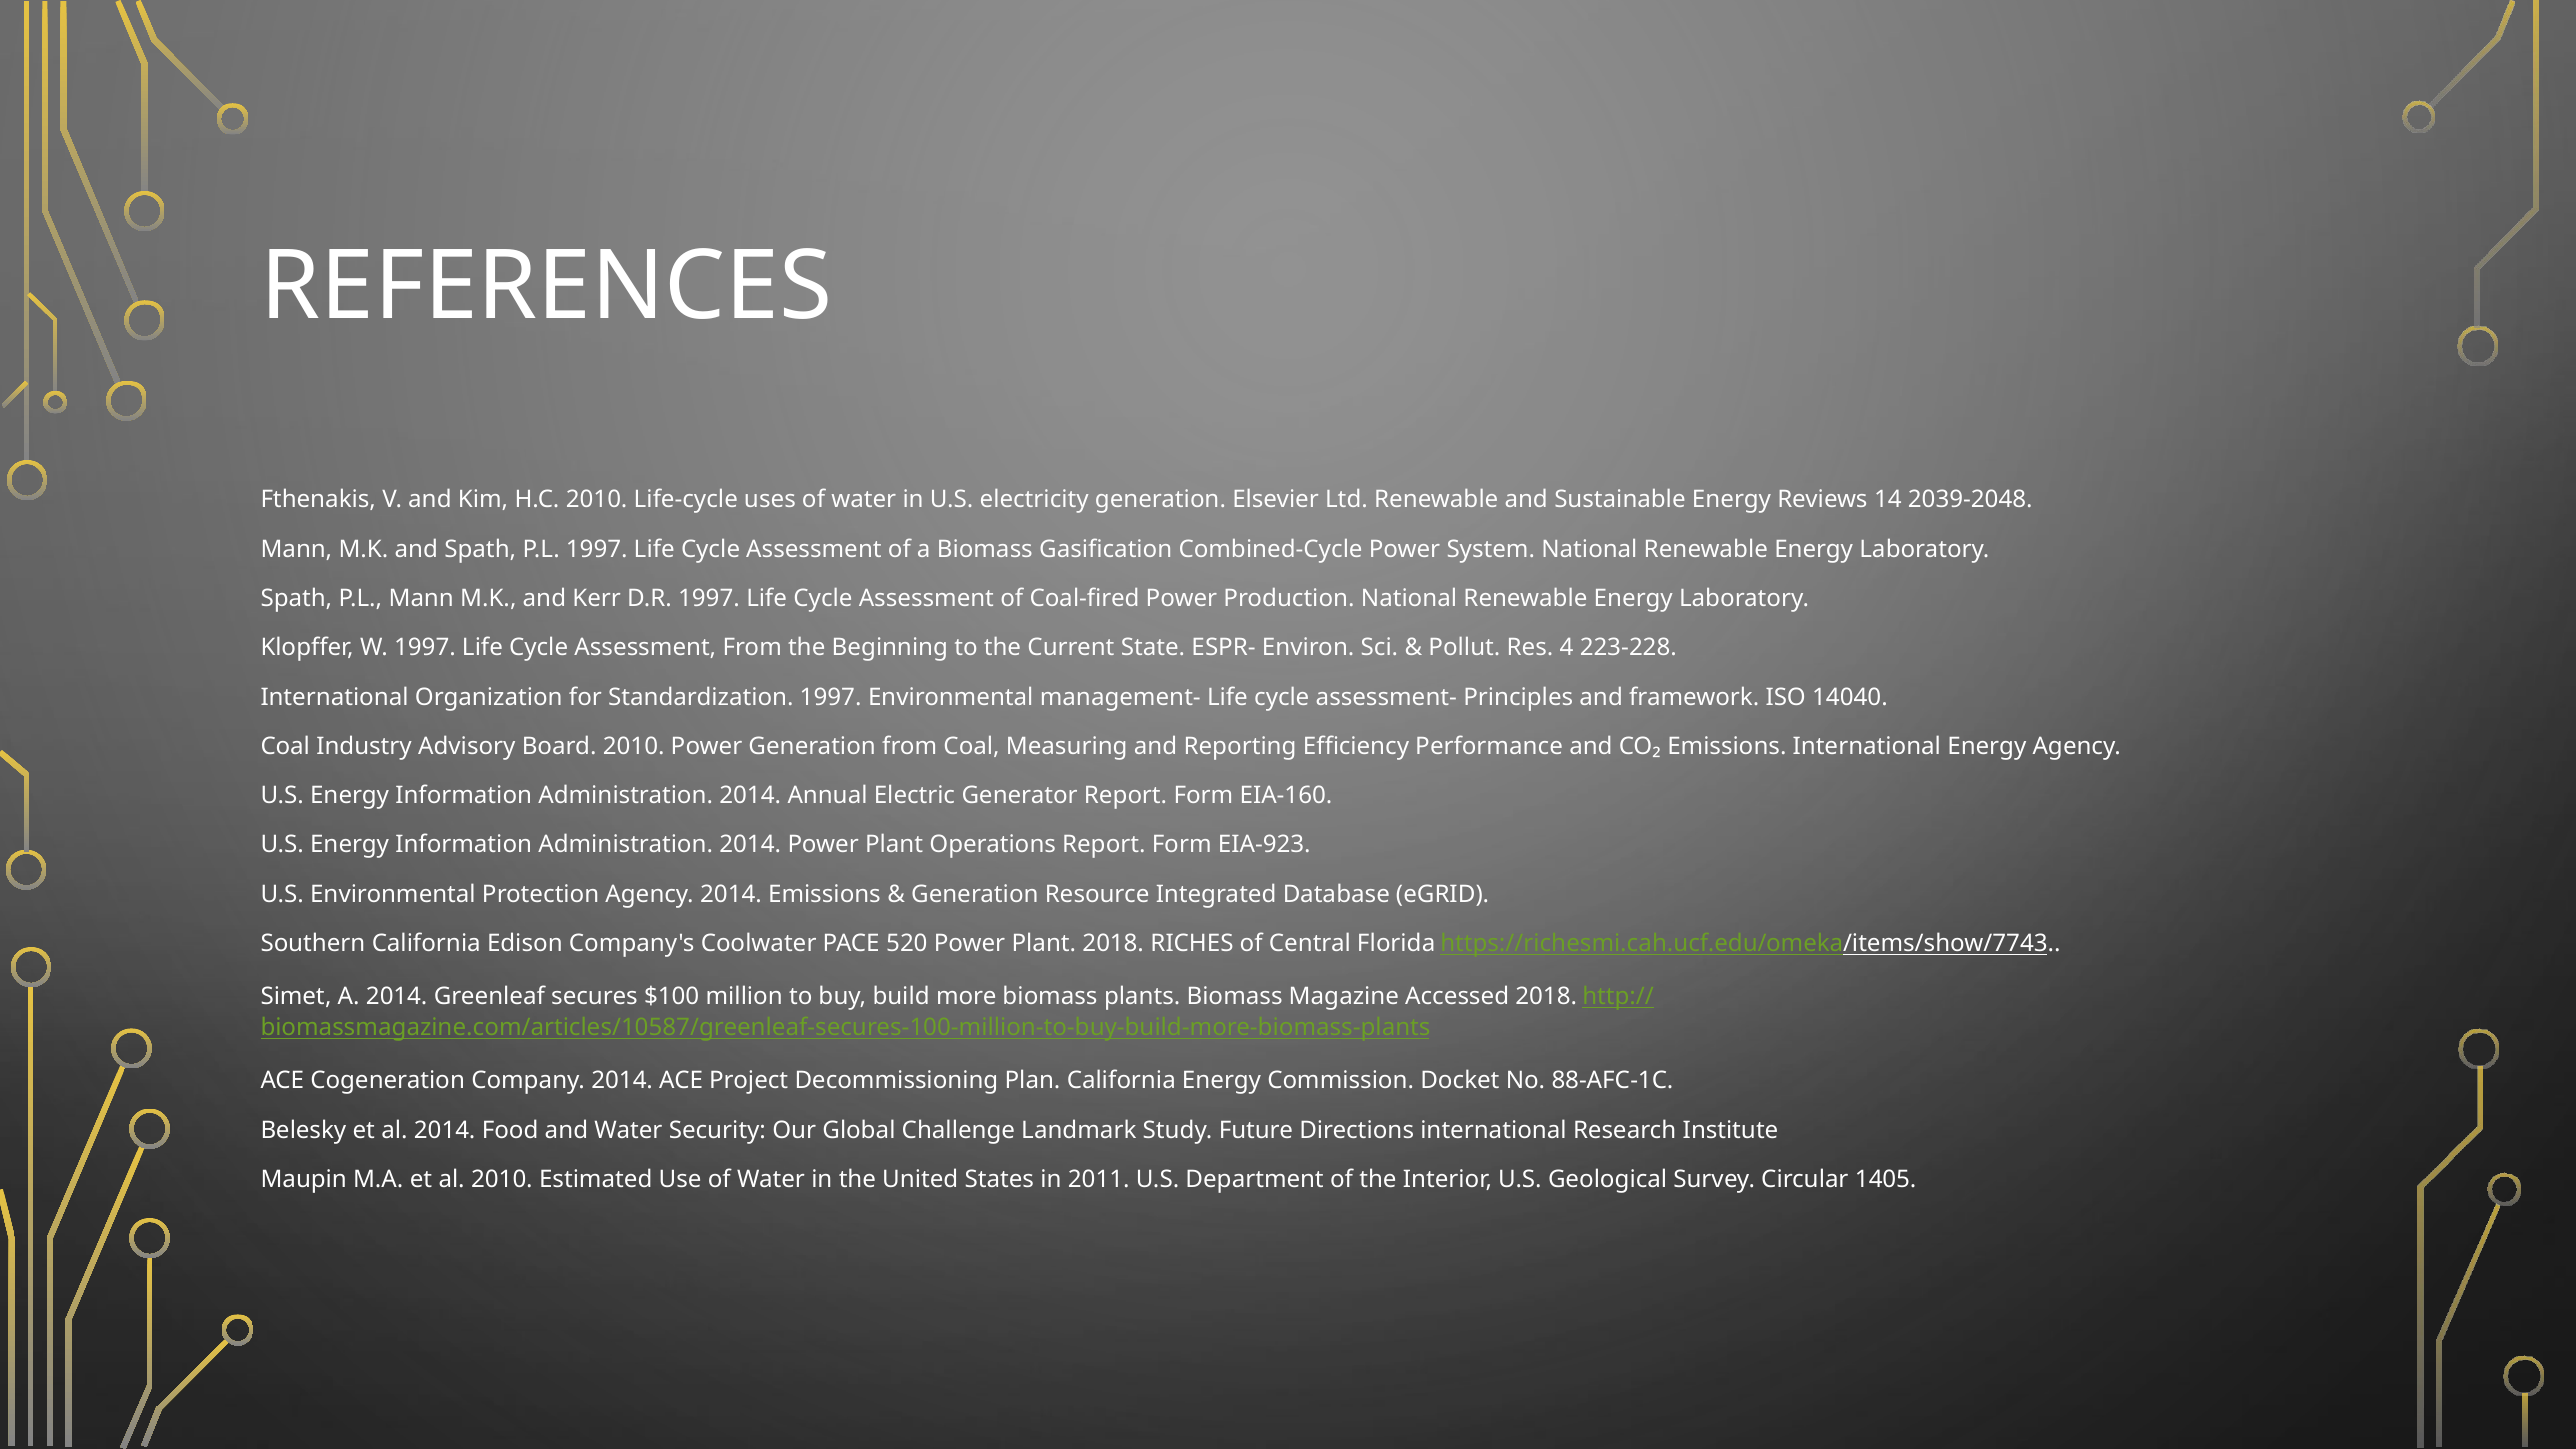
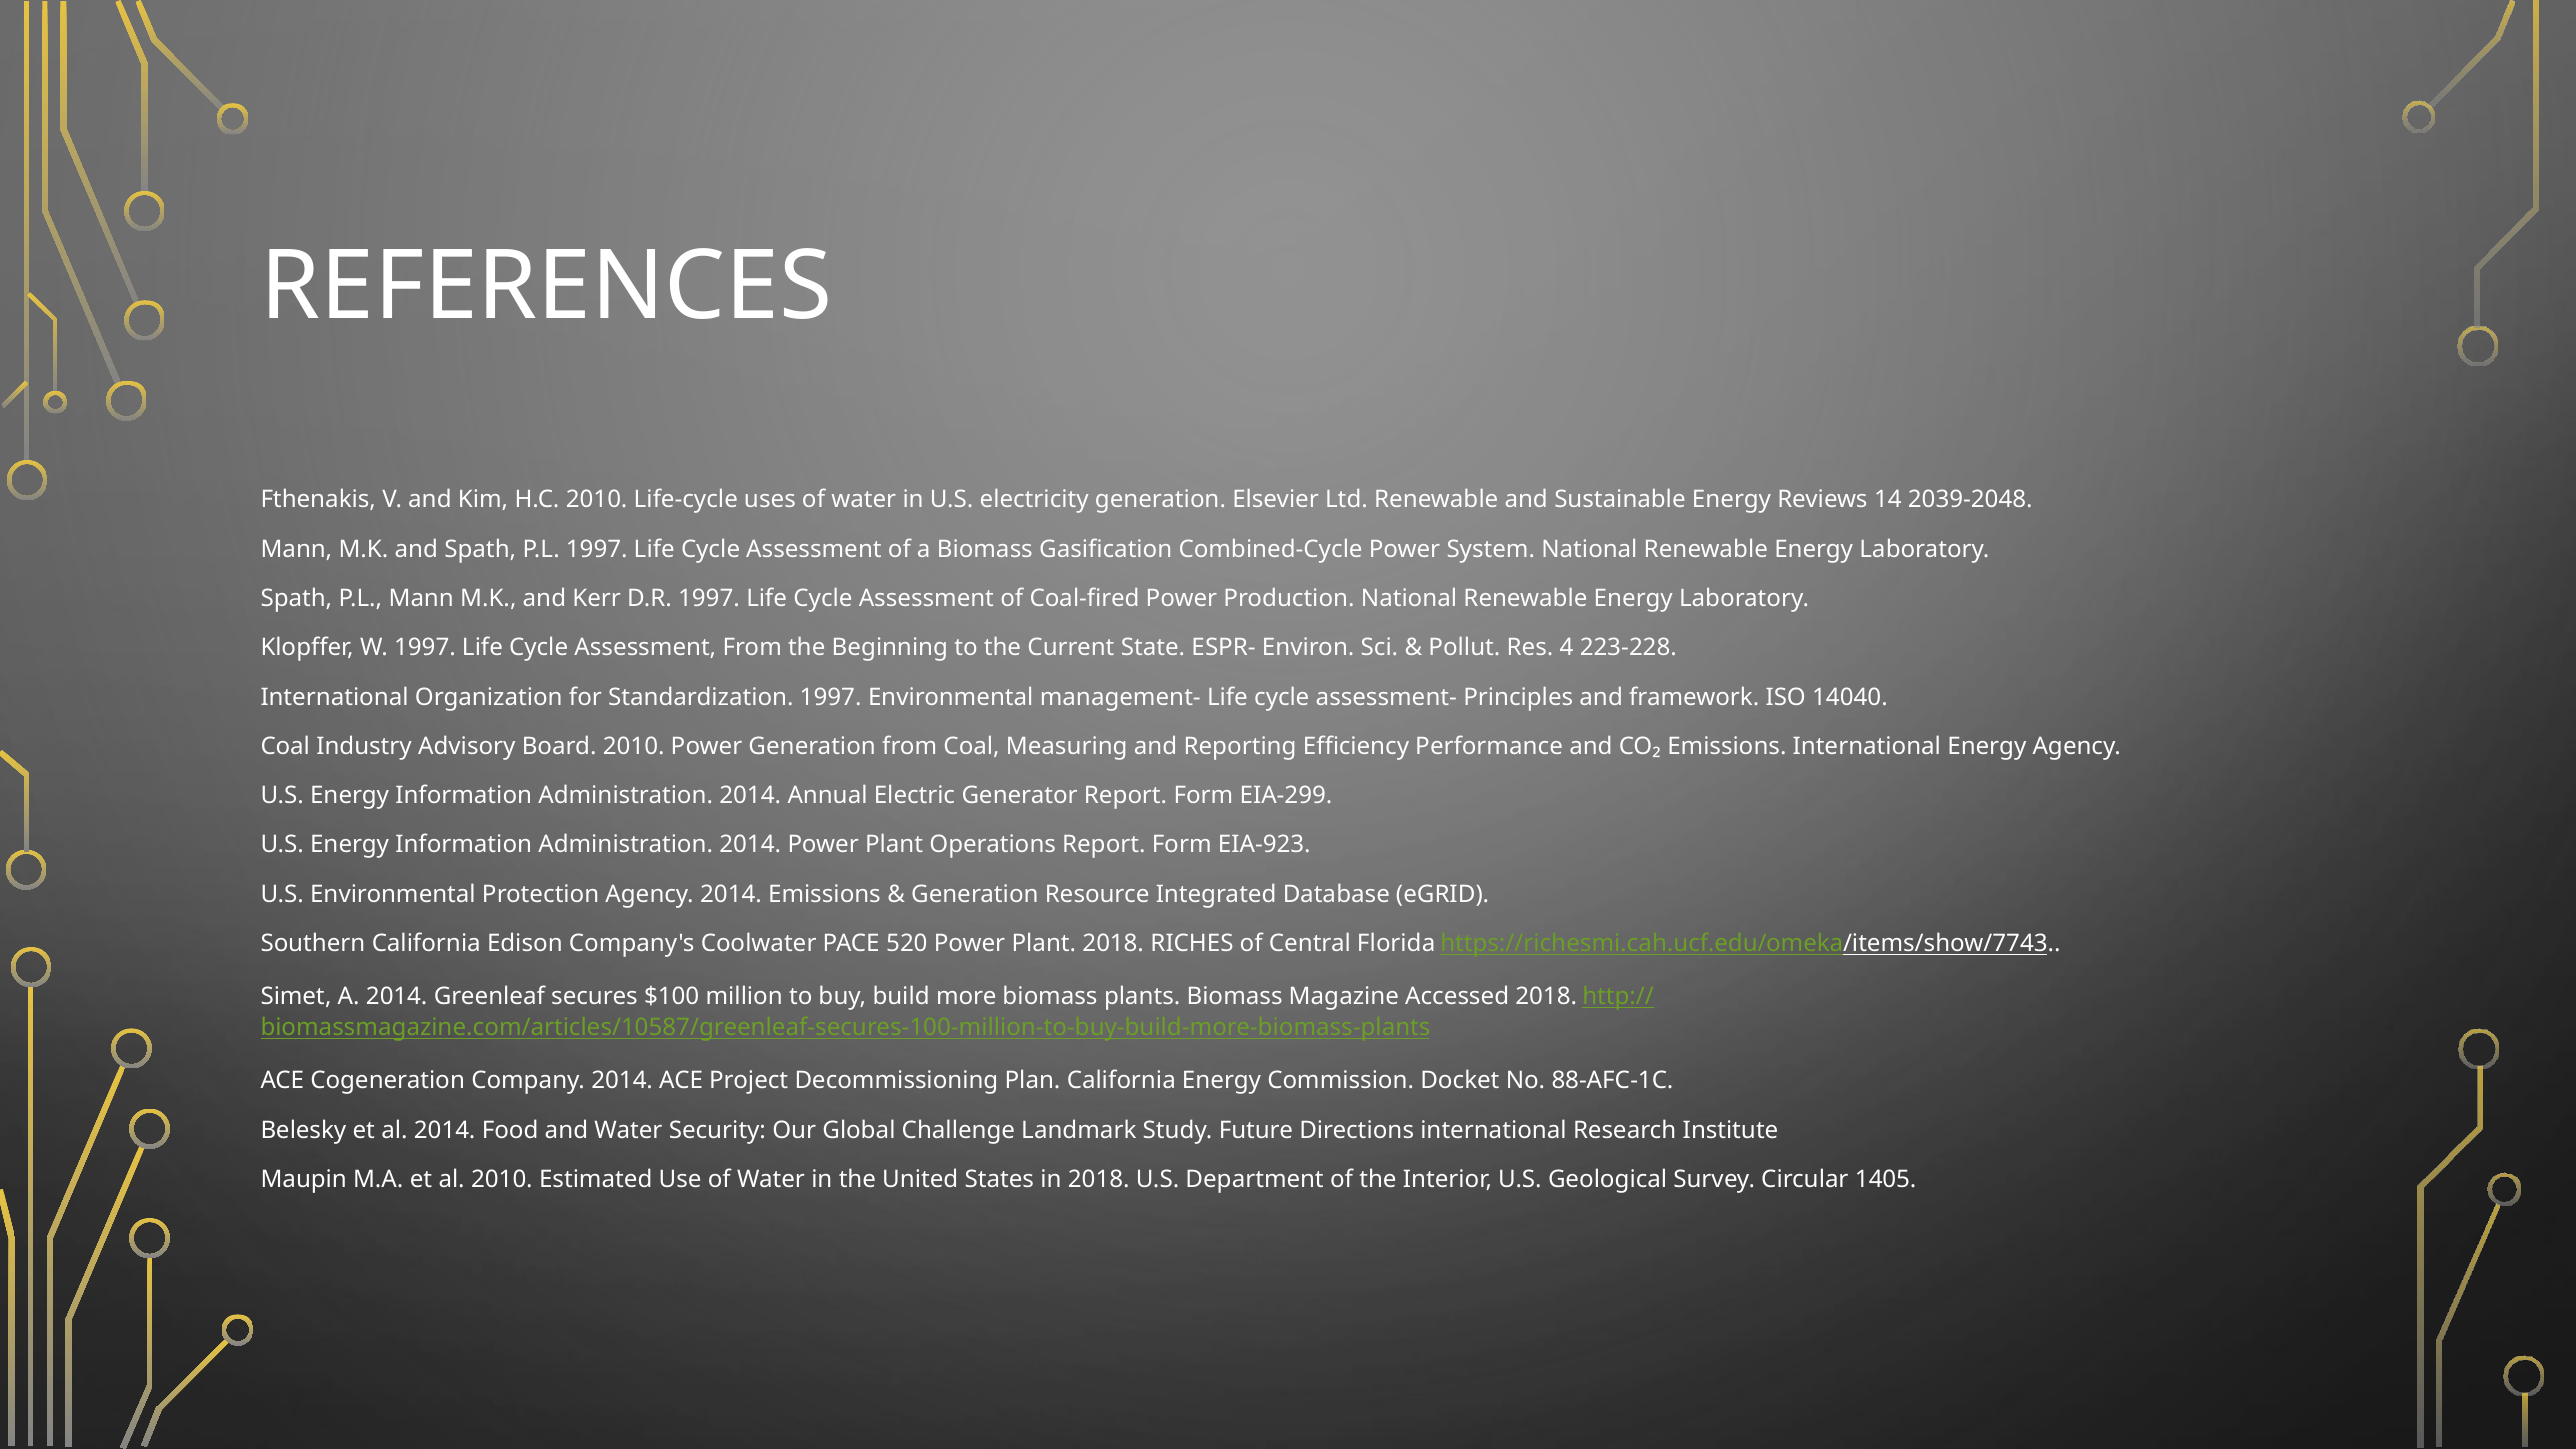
EIA-160: EIA-160 -> EIA-299 (1286, 796)
in 2011: 2011 -> 2018 (1099, 1180)
